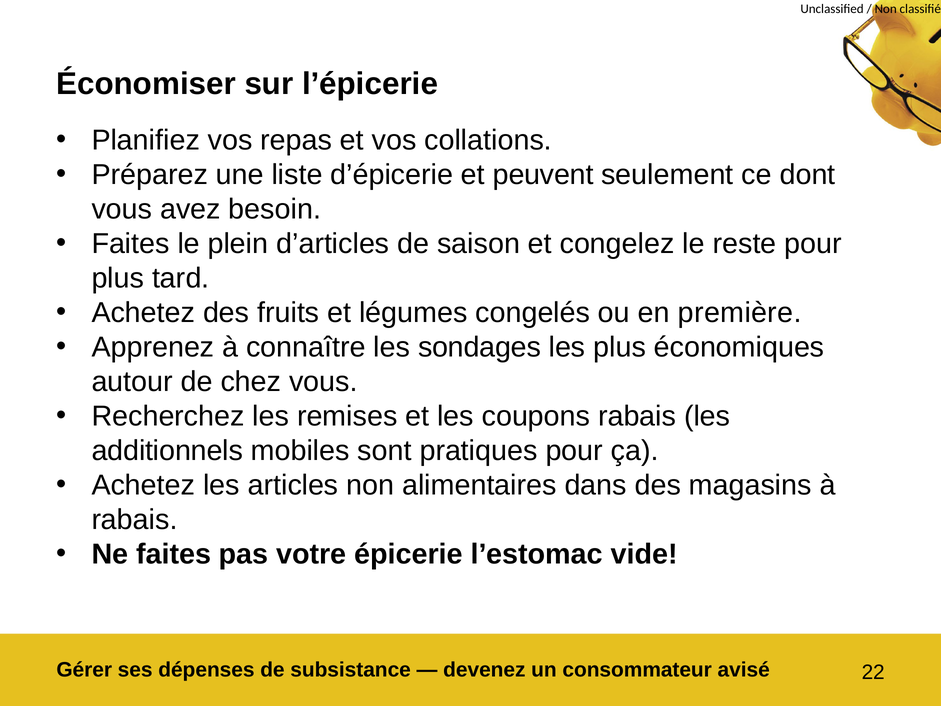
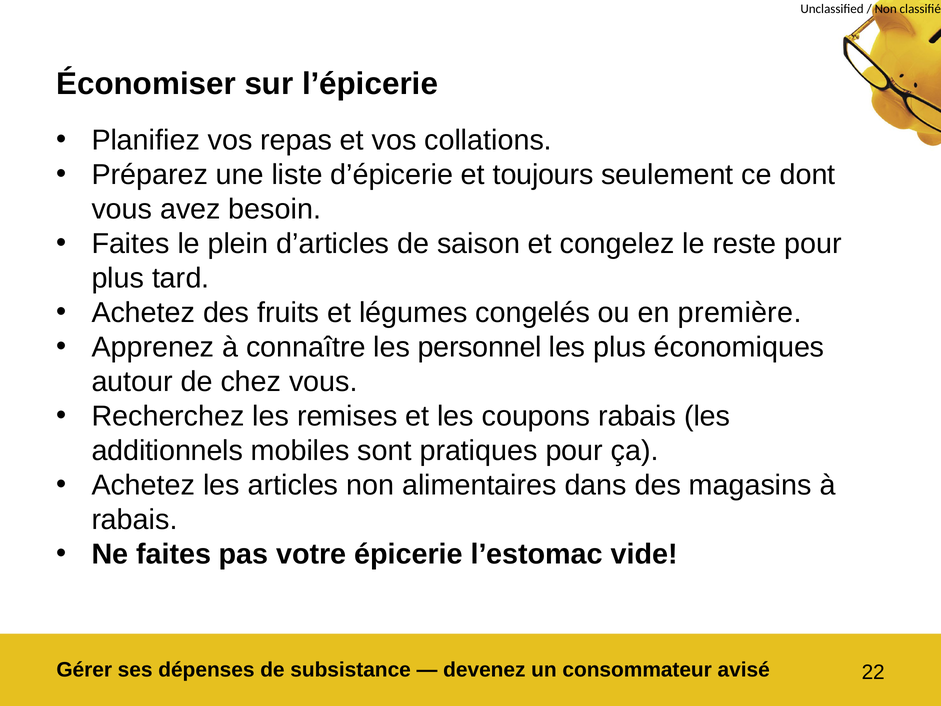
peuvent: peuvent -> toujours (543, 175)
sondages: sondages -> personnel (480, 347)
